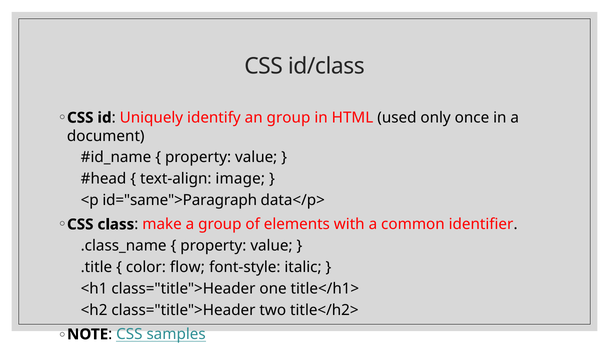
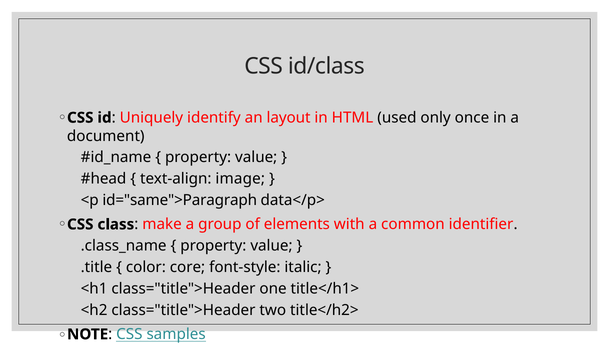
an group: group -> layout (289, 118)
flow: flow -> core (188, 267)
